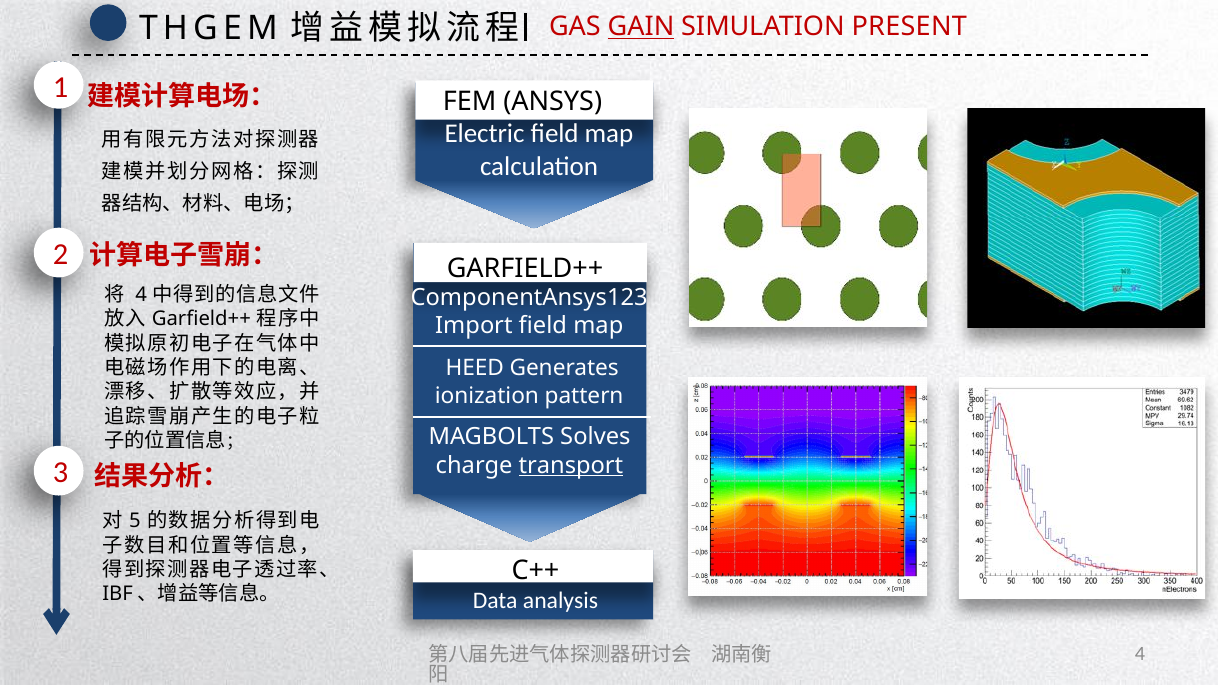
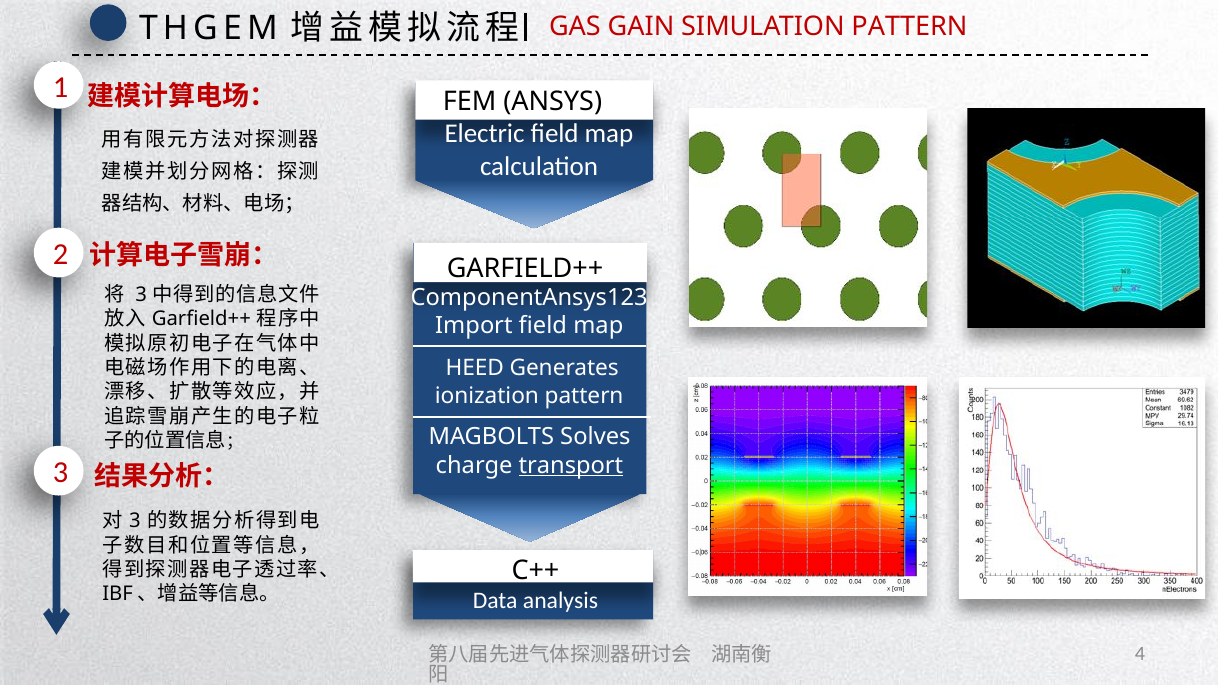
GAIN underline: present -> none (641, 27)
SIMULATION PRESENT: PRESENT -> PATTERN (909, 27)
4: 4 -> 3 (141, 295)
5: 5 -> 3 (135, 521)
